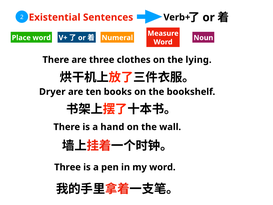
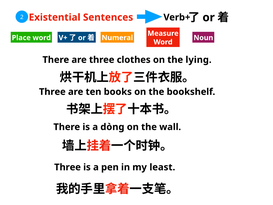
Dryer: Dryer -> Three (52, 92)
hand: hand -> dòng (112, 127)
my word: word -> least (162, 167)
